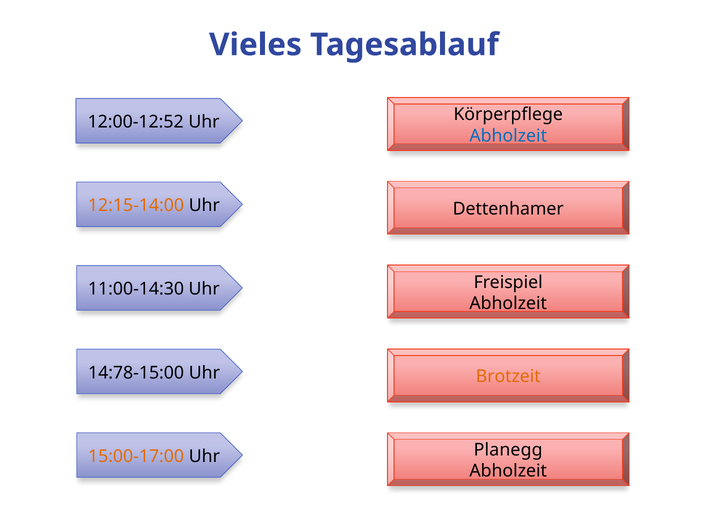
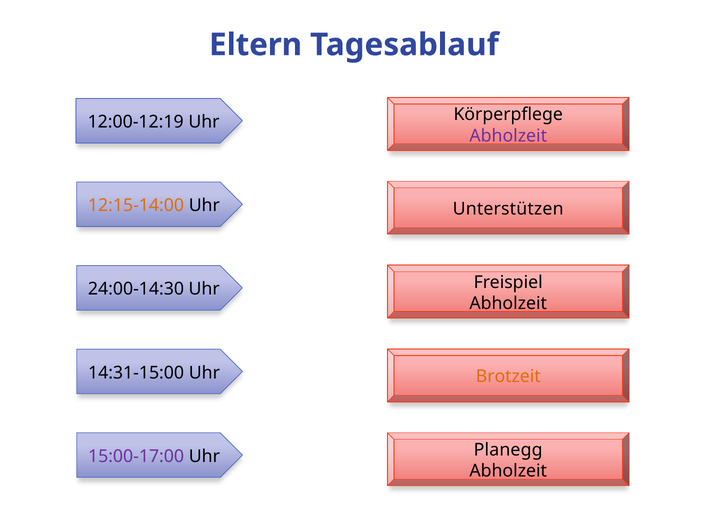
Vieles: Vieles -> Eltern (256, 45)
12:00-12:52: 12:00-12:52 -> 12:00-12:19 (136, 122)
Abholzeit colour: blue -> purple (508, 136)
Dettenhamer: Dettenhamer -> Unterstützen (508, 209)
11:00-14:30: 11:00-14:30 -> 24:00-14:30 (136, 289)
14:78-15:00: 14:78-15:00 -> 14:31-15:00 (136, 373)
15:00-17:00 colour: orange -> purple (136, 456)
